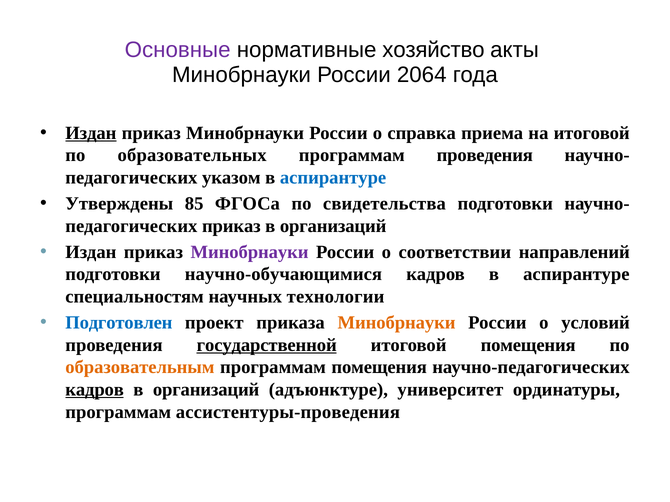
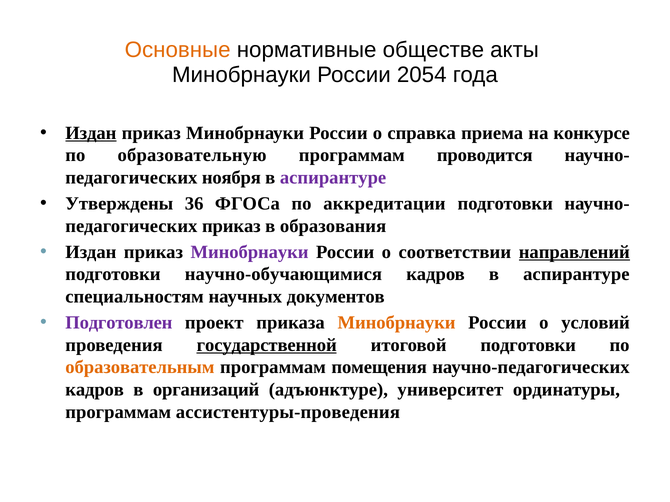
Основные colour: purple -> orange (178, 50)
хозяйство: хозяйство -> обществе (433, 50)
2064: 2064 -> 2054 (422, 75)
на итоговой: итоговой -> конкурсе (592, 133)
образовательных: образовательных -> образовательную (192, 155)
программам проведения: проведения -> проводится (485, 155)
указом: указом -> ноября (231, 178)
аспирантуре colour: blue -> purple (333, 178)
85: 85 -> 36 (194, 204)
свидетельства: свидетельства -> аккредитации (384, 204)
организаций: организаций -> образования (333, 226)
направлений underline: none -> present (574, 252)
технологии: технологии -> документов (336, 297)
Подготовлен colour: blue -> purple (119, 323)
итоговой помещения: помещения -> подготовки (528, 345)
кадров underline: present -> none (95, 390)
